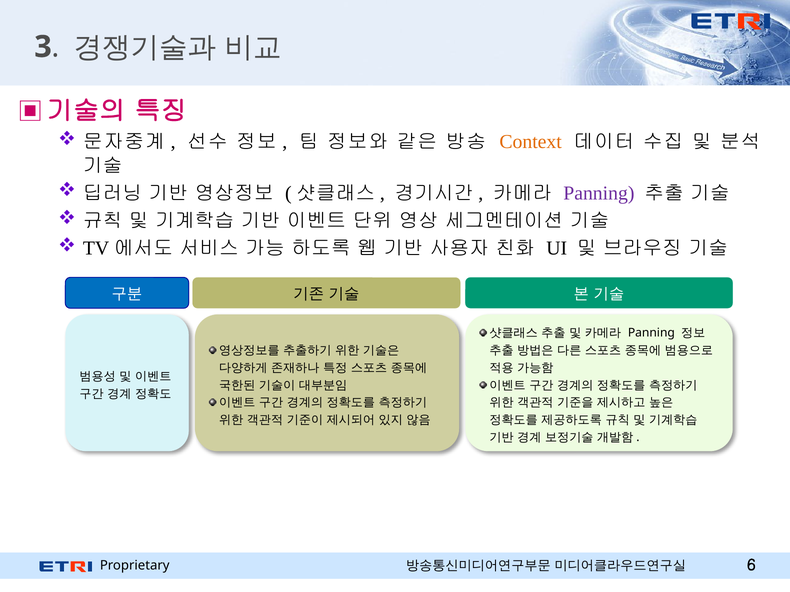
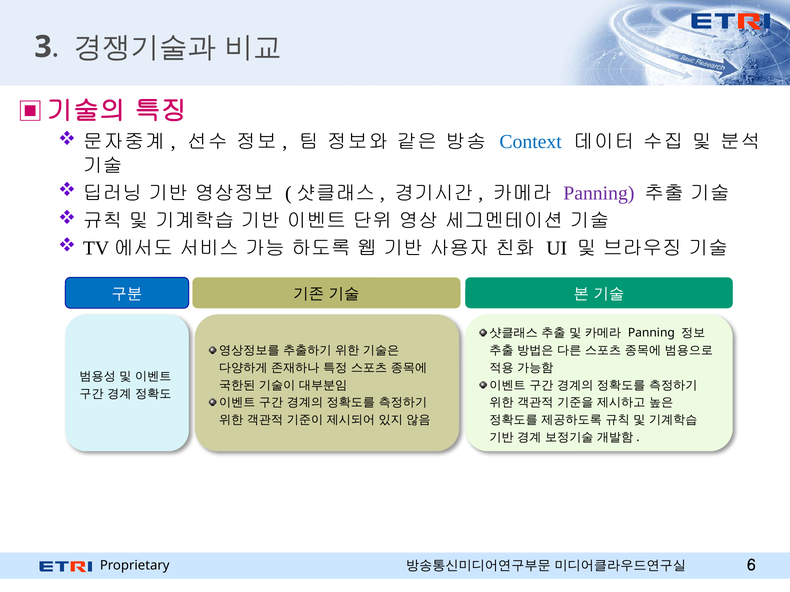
Context colour: orange -> blue (531, 142)
